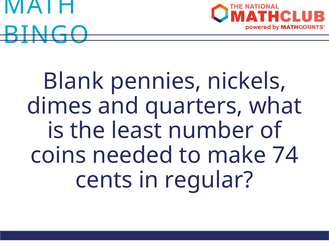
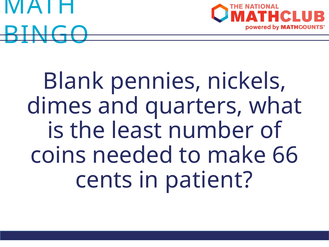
74: 74 -> 66 (285, 155)
regular: regular -> patient (209, 180)
